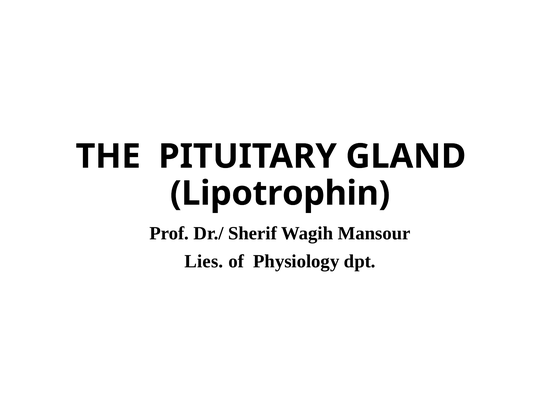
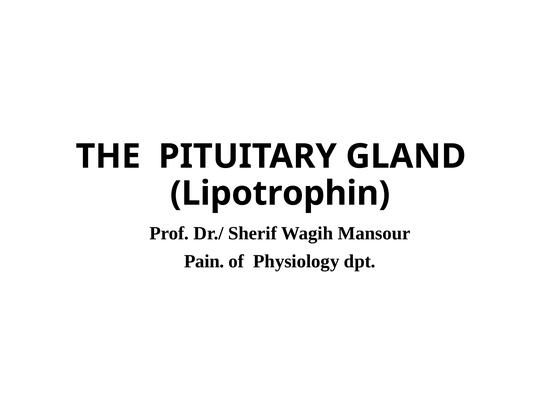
Lies: Lies -> Pain (204, 261)
